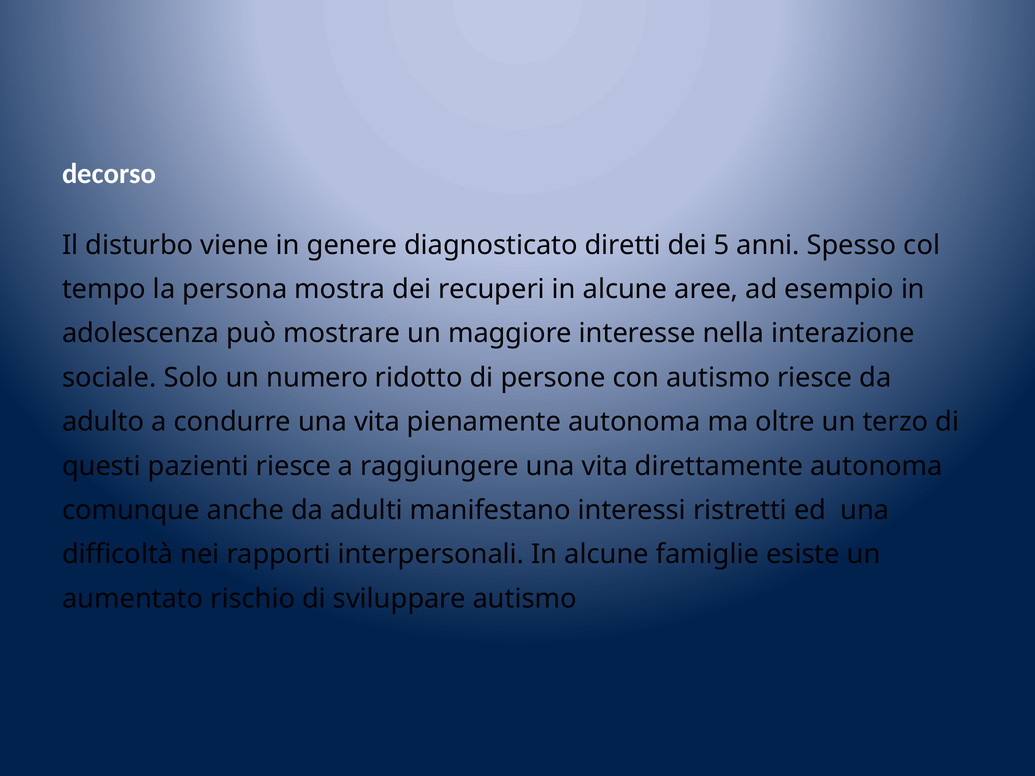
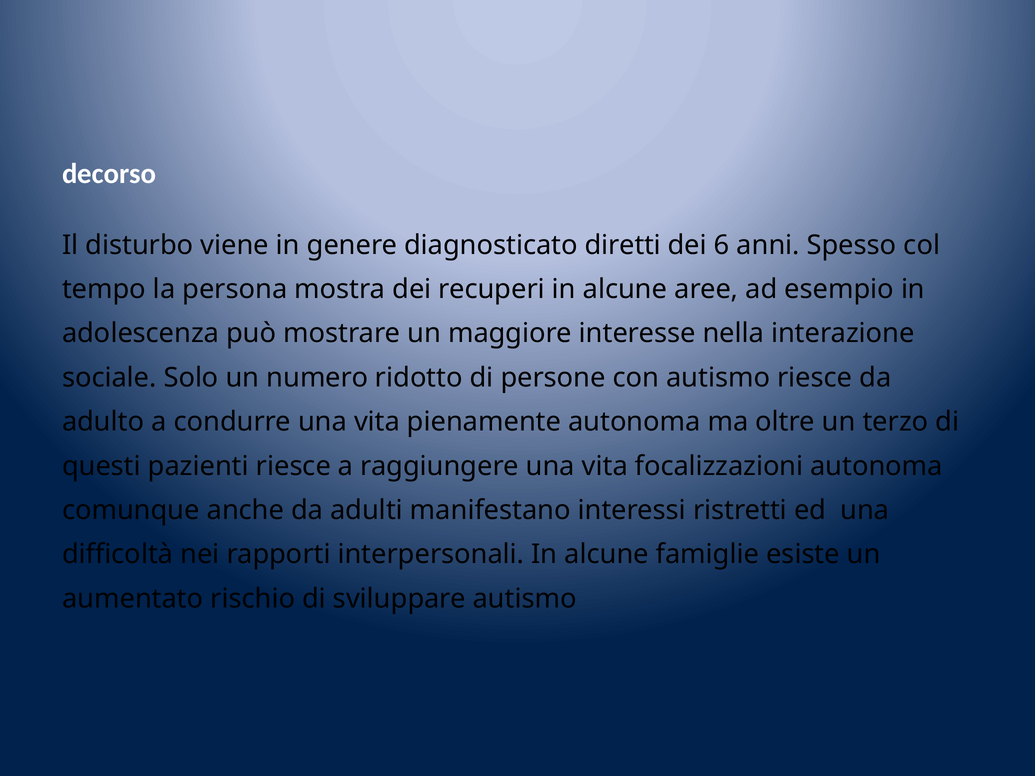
5: 5 -> 6 (722, 245)
direttamente: direttamente -> focalizzazioni (719, 466)
